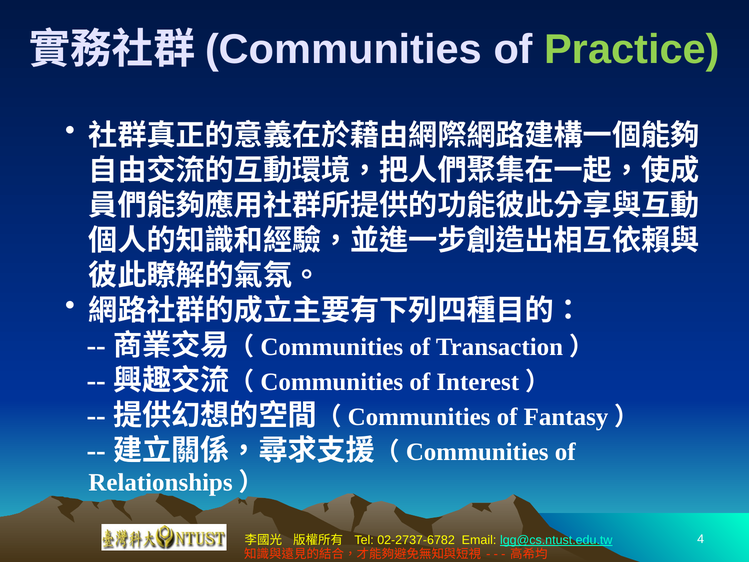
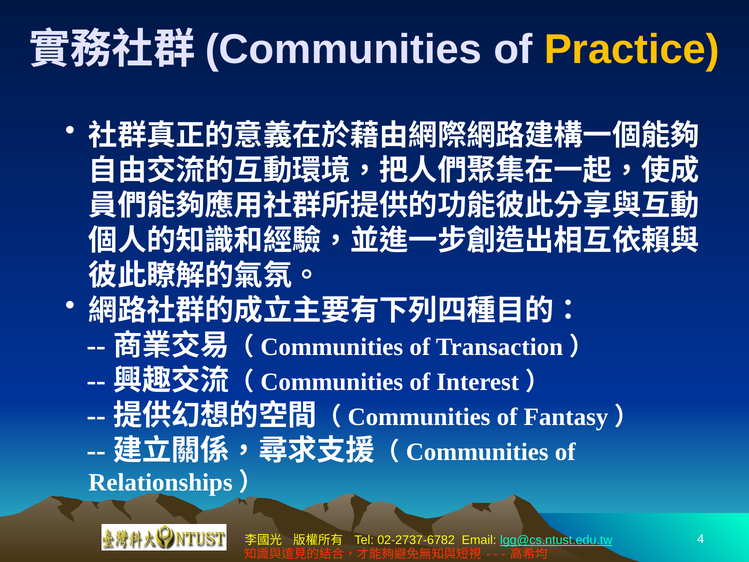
Practice colour: light green -> yellow (632, 50)
